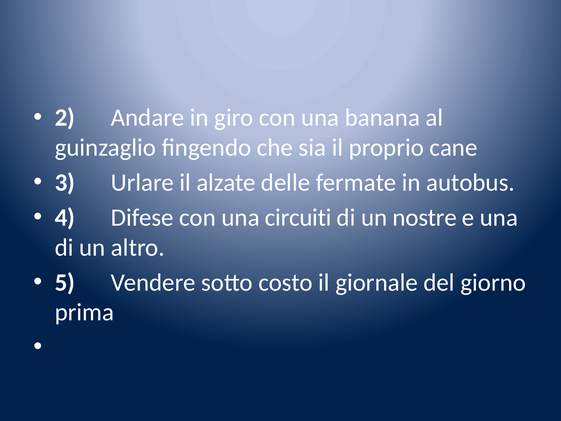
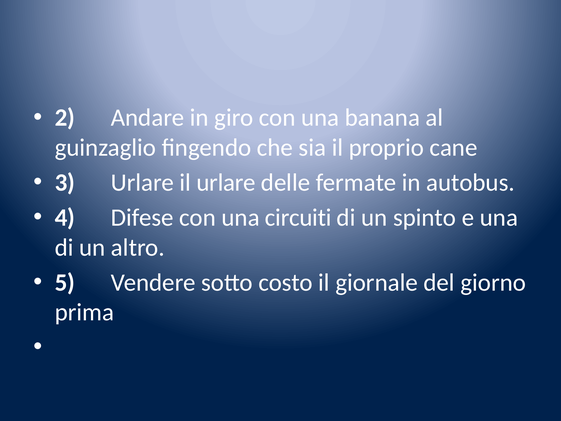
il alzate: alzate -> urlare (226, 183)
nostre: nostre -> spinto (425, 217)
